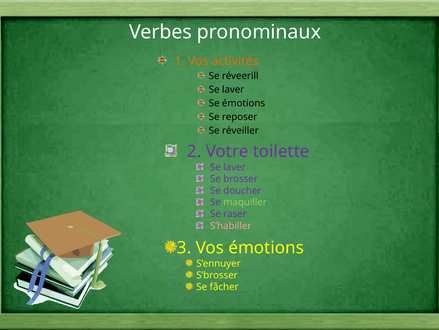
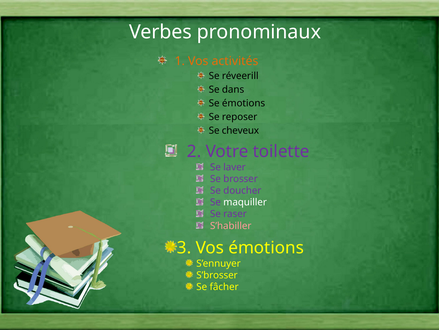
laver: laver -> dans (233, 89)
réveiller: réveiller -> cheveux (240, 130)
maquiller colour: light green -> white (245, 202)
